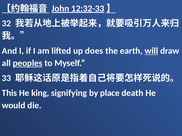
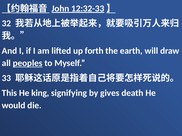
does: does -> forth (94, 51)
will underline: present -> none (151, 51)
place: place -> gives (110, 93)
